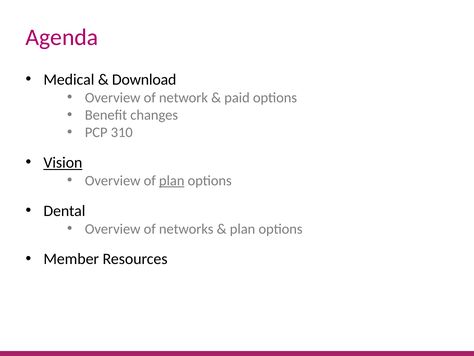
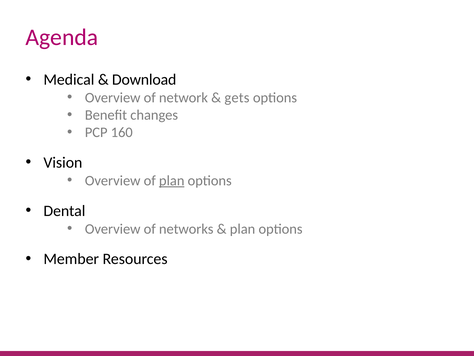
paid: paid -> gets (237, 97)
310: 310 -> 160 (122, 132)
Vision underline: present -> none (63, 162)
